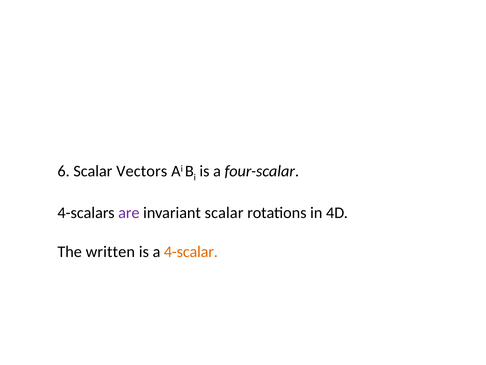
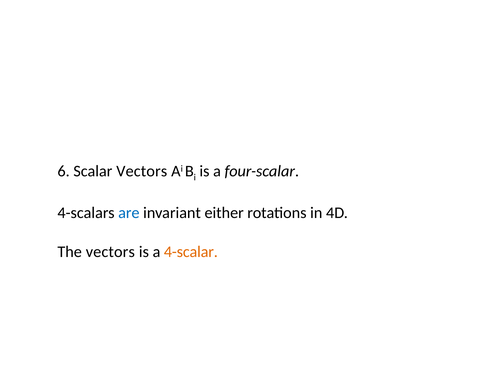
are colour: purple -> blue (129, 213)
invariant scalar: scalar -> either (224, 213)
The written: written -> vectors (110, 251)
